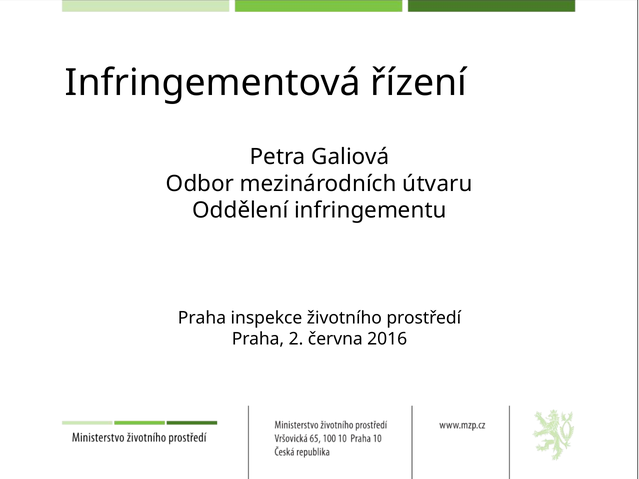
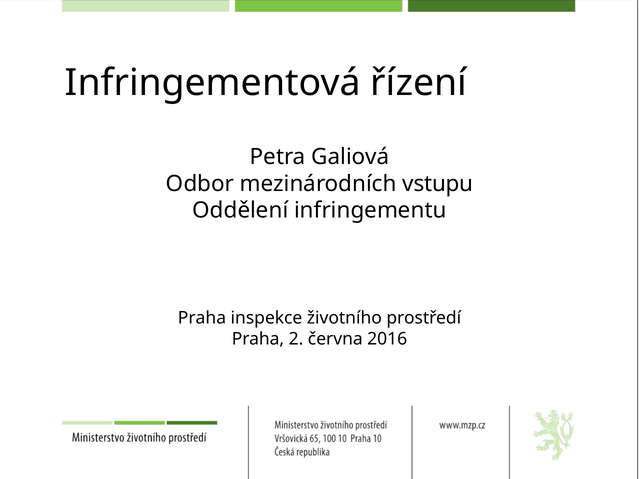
útvaru: útvaru -> vstupu (438, 184)
